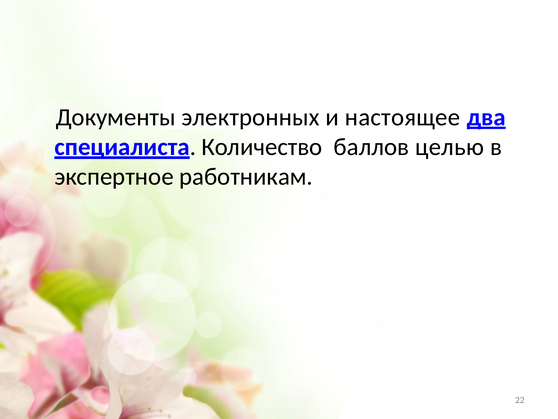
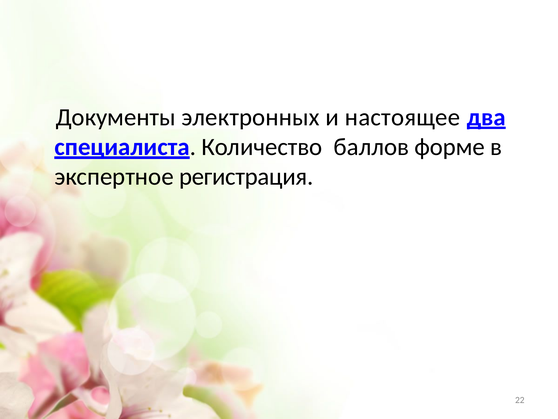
целью: целью -> форме (450, 147)
работникам: работникам -> регистрация (246, 177)
